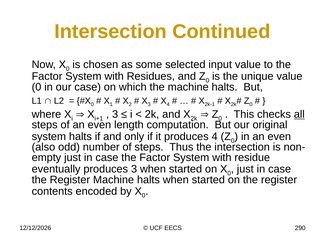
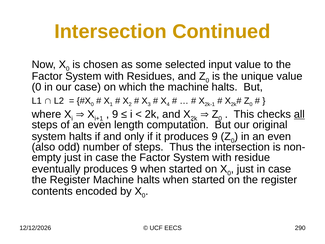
3: 3 -> 9 (115, 114)
it produces 4: 4 -> 9 (215, 136)
eventually produces 3: 3 -> 9 (134, 169)
